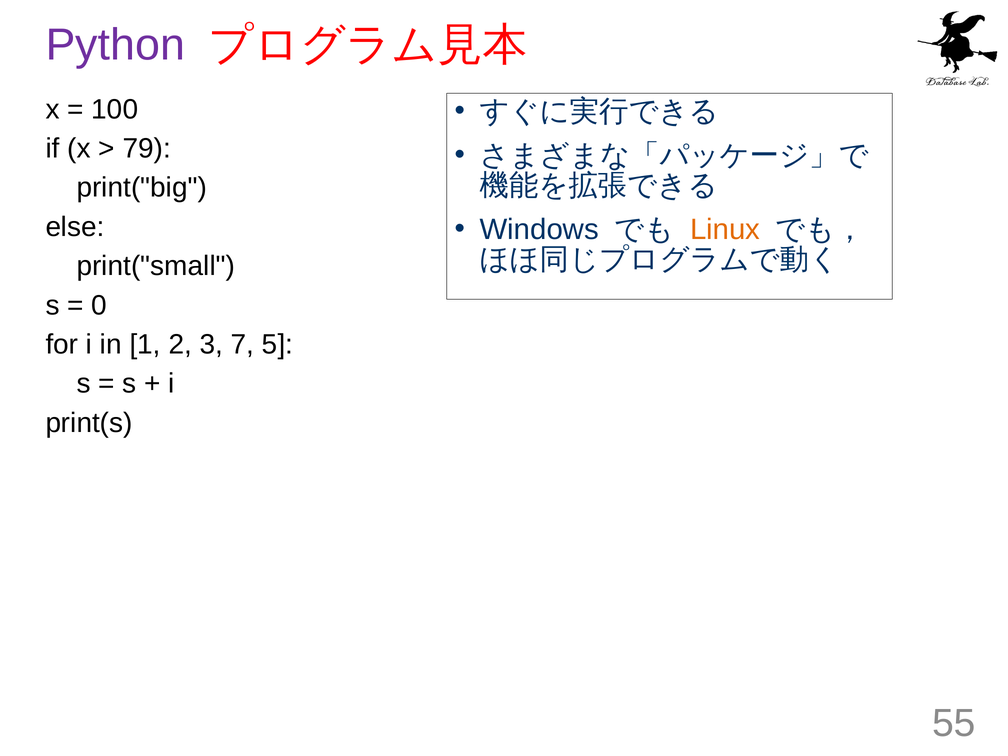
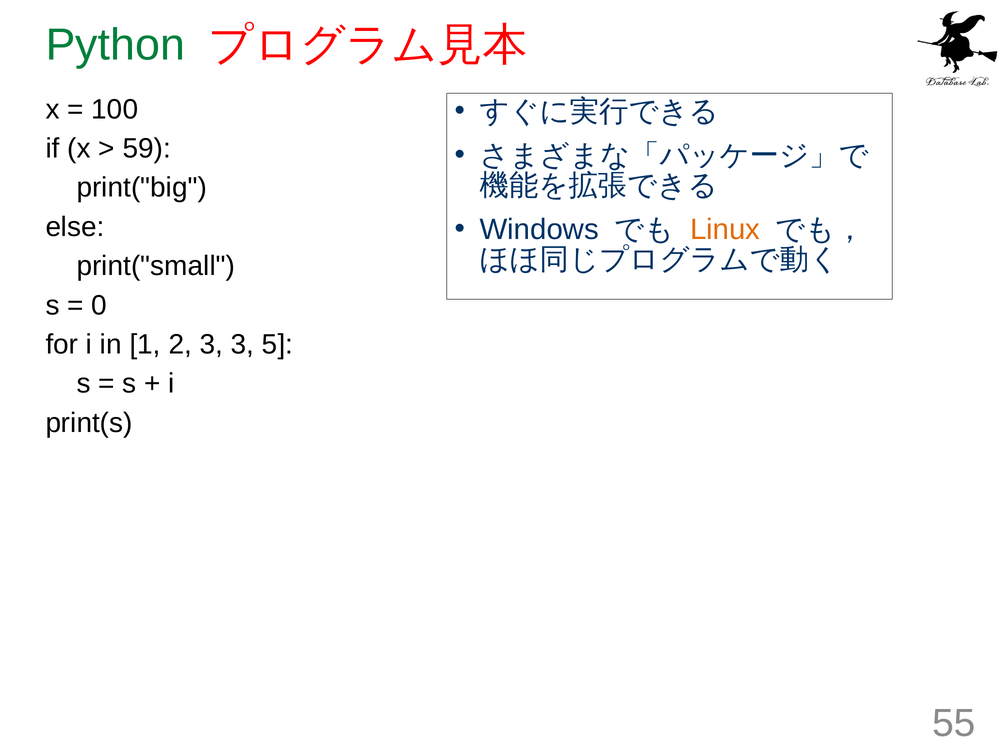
Python colour: purple -> green (115, 45)
79: 79 -> 59 (147, 148)
3 7: 7 -> 3 (242, 345)
